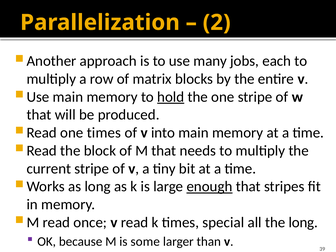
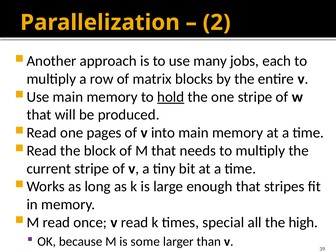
one times: times -> pages (104, 133)
enough underline: present -> none (209, 187)
the long: long -> high (303, 222)
